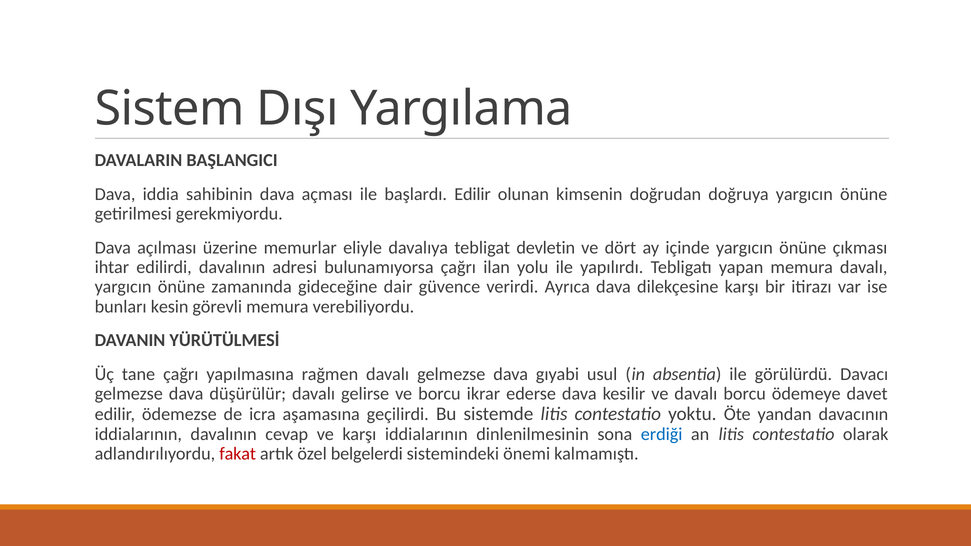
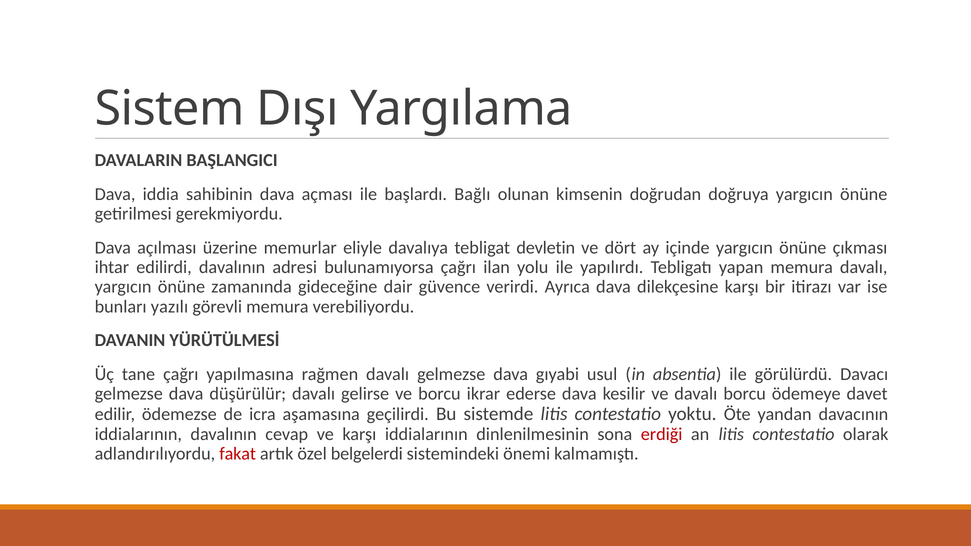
başlardı Edilir: Edilir -> Bağlı (472, 194)
kesin: kesin -> yazılı (169, 307)
erdiği colour: blue -> red (662, 434)
